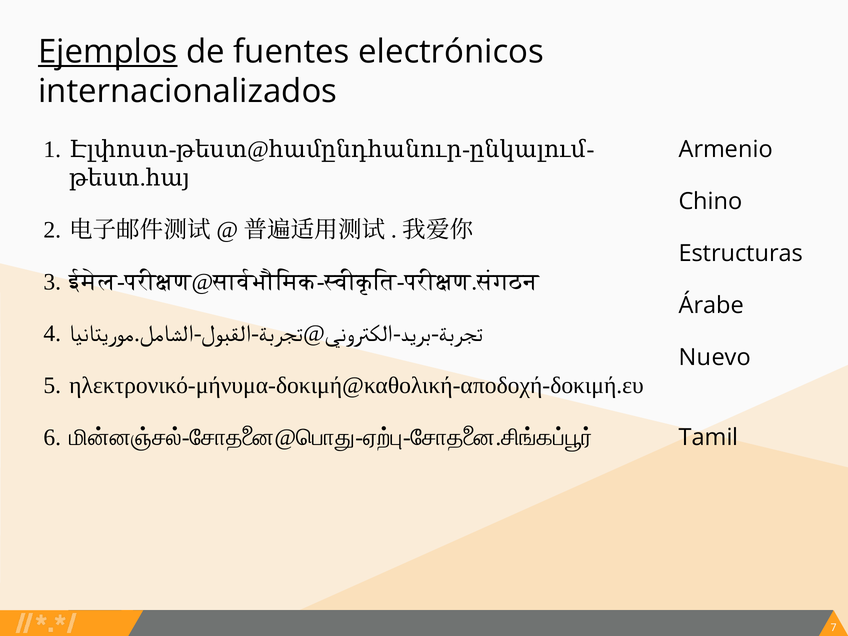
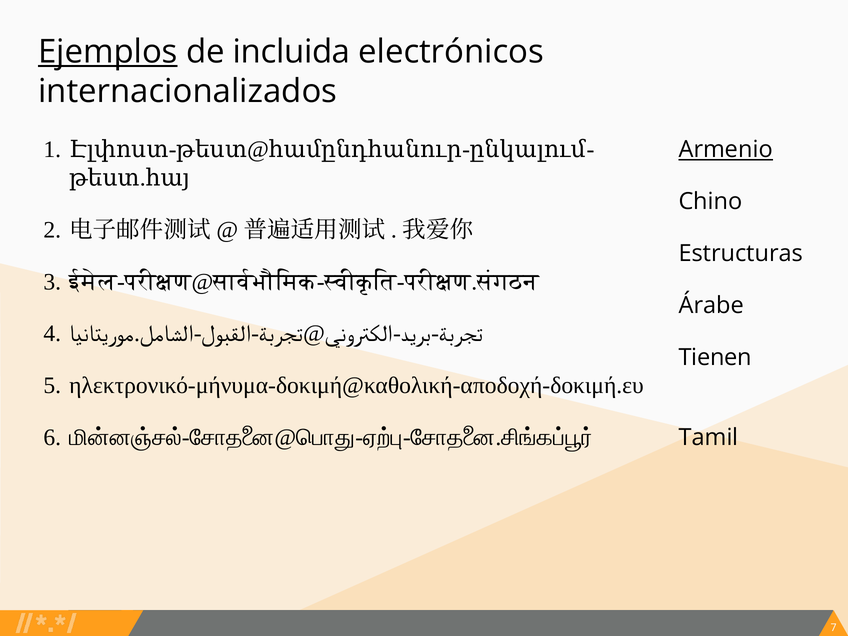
fuentes: fuentes -> incluida (292, 52)
Armenio underline: none -> present (726, 150)
Nuevo: Nuevo -> Tienen (715, 357)
